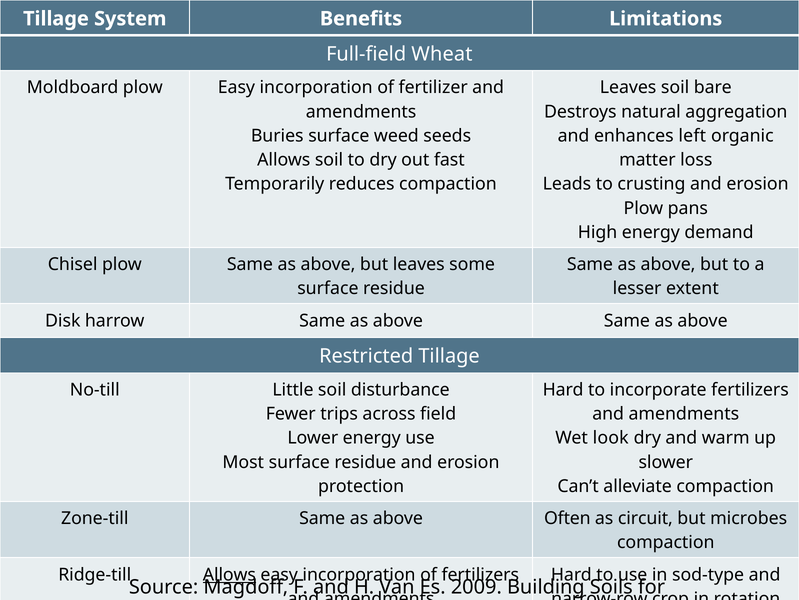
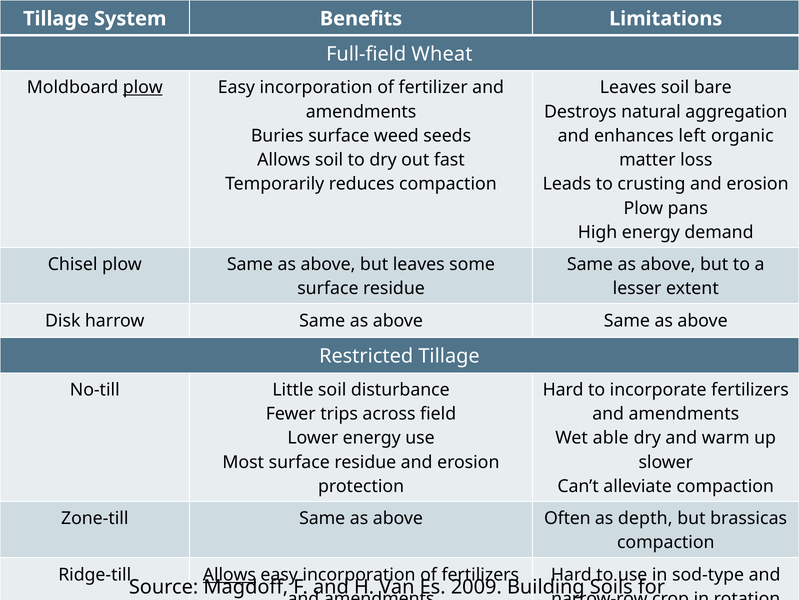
plow underline: none -> present (143, 87)
look: look -> able (611, 438)
circuit: circuit -> depth (645, 518)
microbes: microbes -> brassicas (749, 518)
